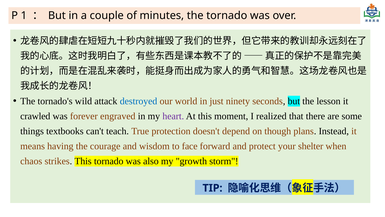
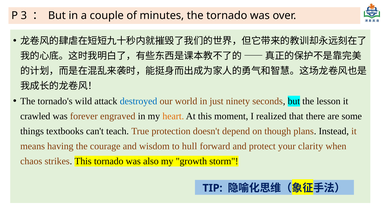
1: 1 -> 3 (24, 15)
heart colour: purple -> orange (173, 116)
face: face -> hull (190, 146)
shelter: shelter -> clarity (311, 146)
